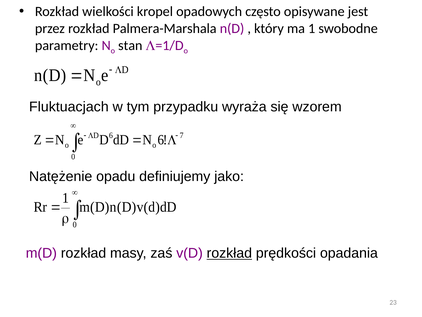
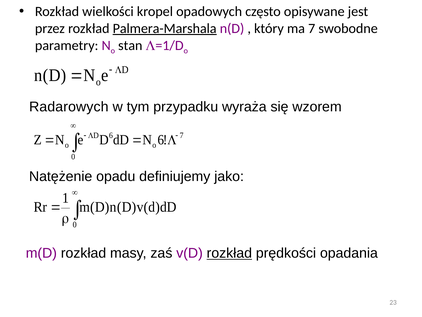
Palmera-Marshala underline: none -> present (165, 28)
ma 1: 1 -> 7 (312, 28)
Fluktuacjach: Fluktuacjach -> Radarowych (69, 107)
